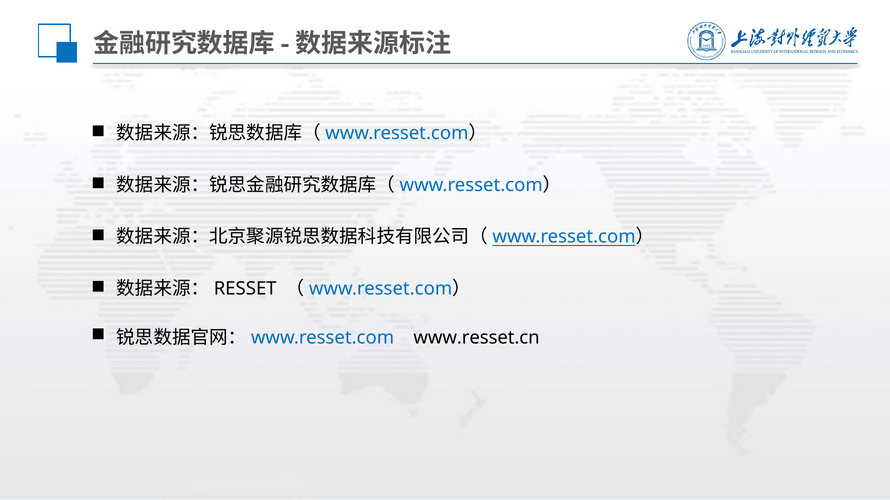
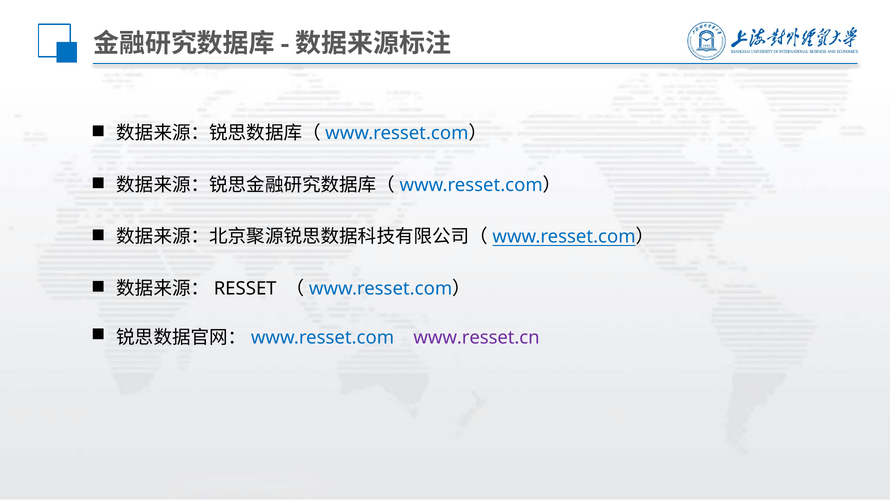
www.resset.cn colour: black -> purple (477, 338)
